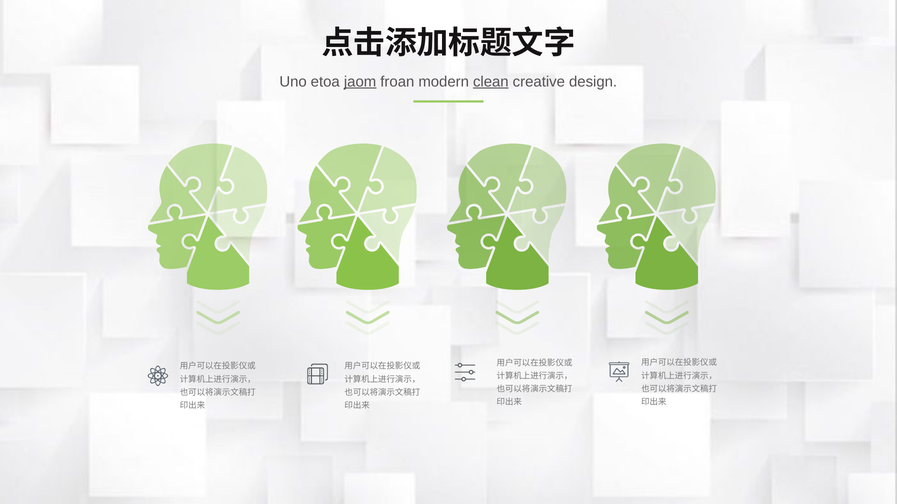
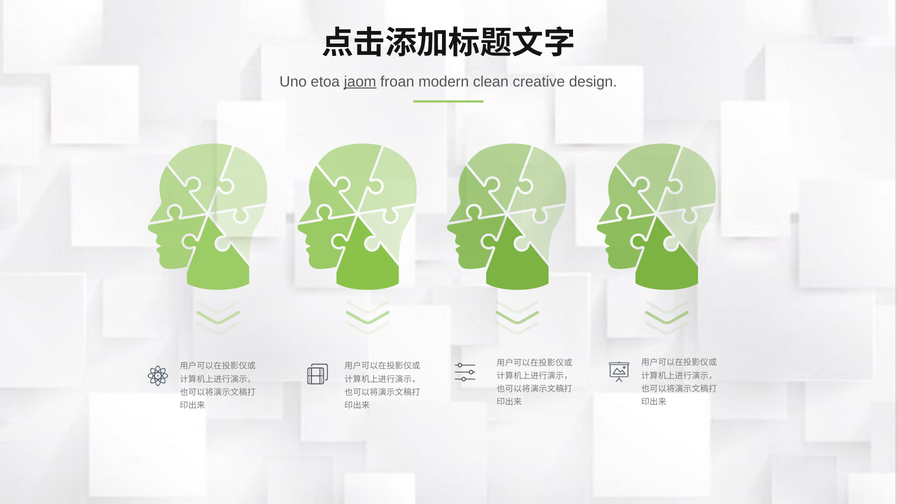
clean underline: present -> none (491, 82)
